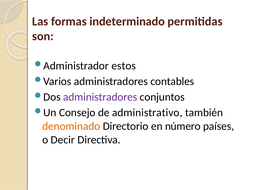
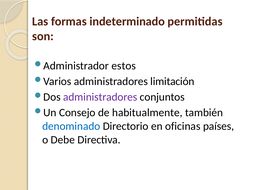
contables: contables -> limitación (172, 81)
administrativo: administrativo -> habitualmente (147, 113)
denominado colour: orange -> blue (71, 126)
número: número -> oficinas (183, 126)
Decir: Decir -> Debe (63, 140)
